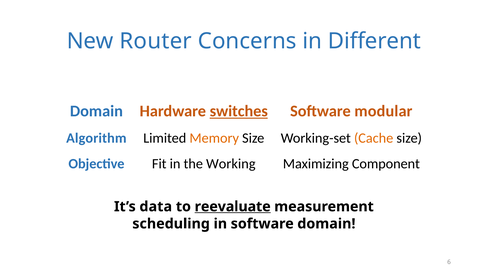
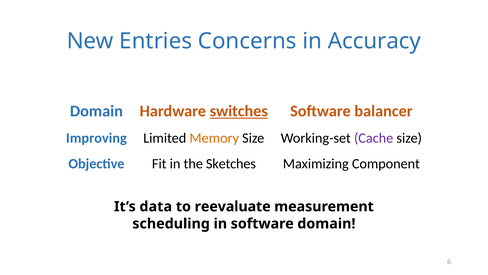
Router: Router -> Entries (156, 41)
Different: Different -> Accuracy (374, 41)
modular: modular -> balancer (383, 111)
Algorithm: Algorithm -> Improving (96, 138)
Cache colour: orange -> purple (374, 138)
Working: Working -> Sketches (231, 163)
reevaluate underline: present -> none (233, 206)
